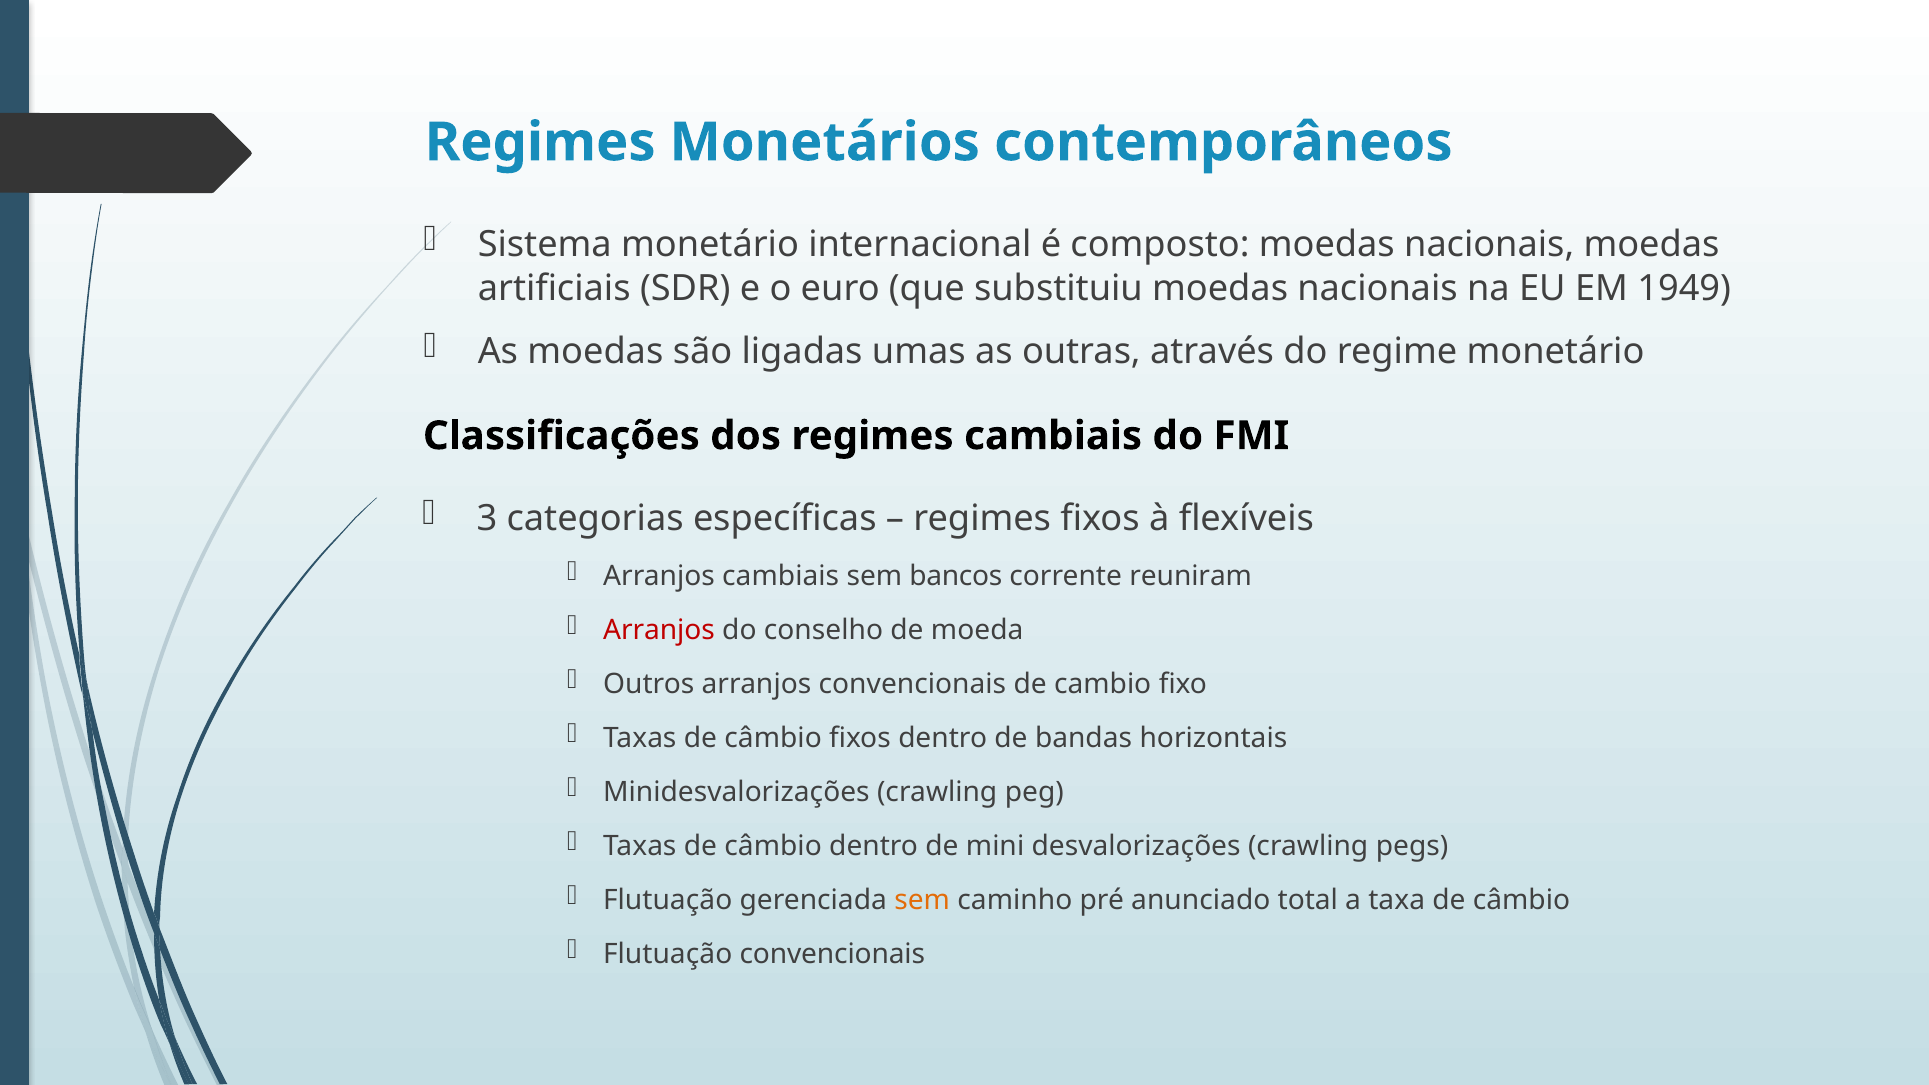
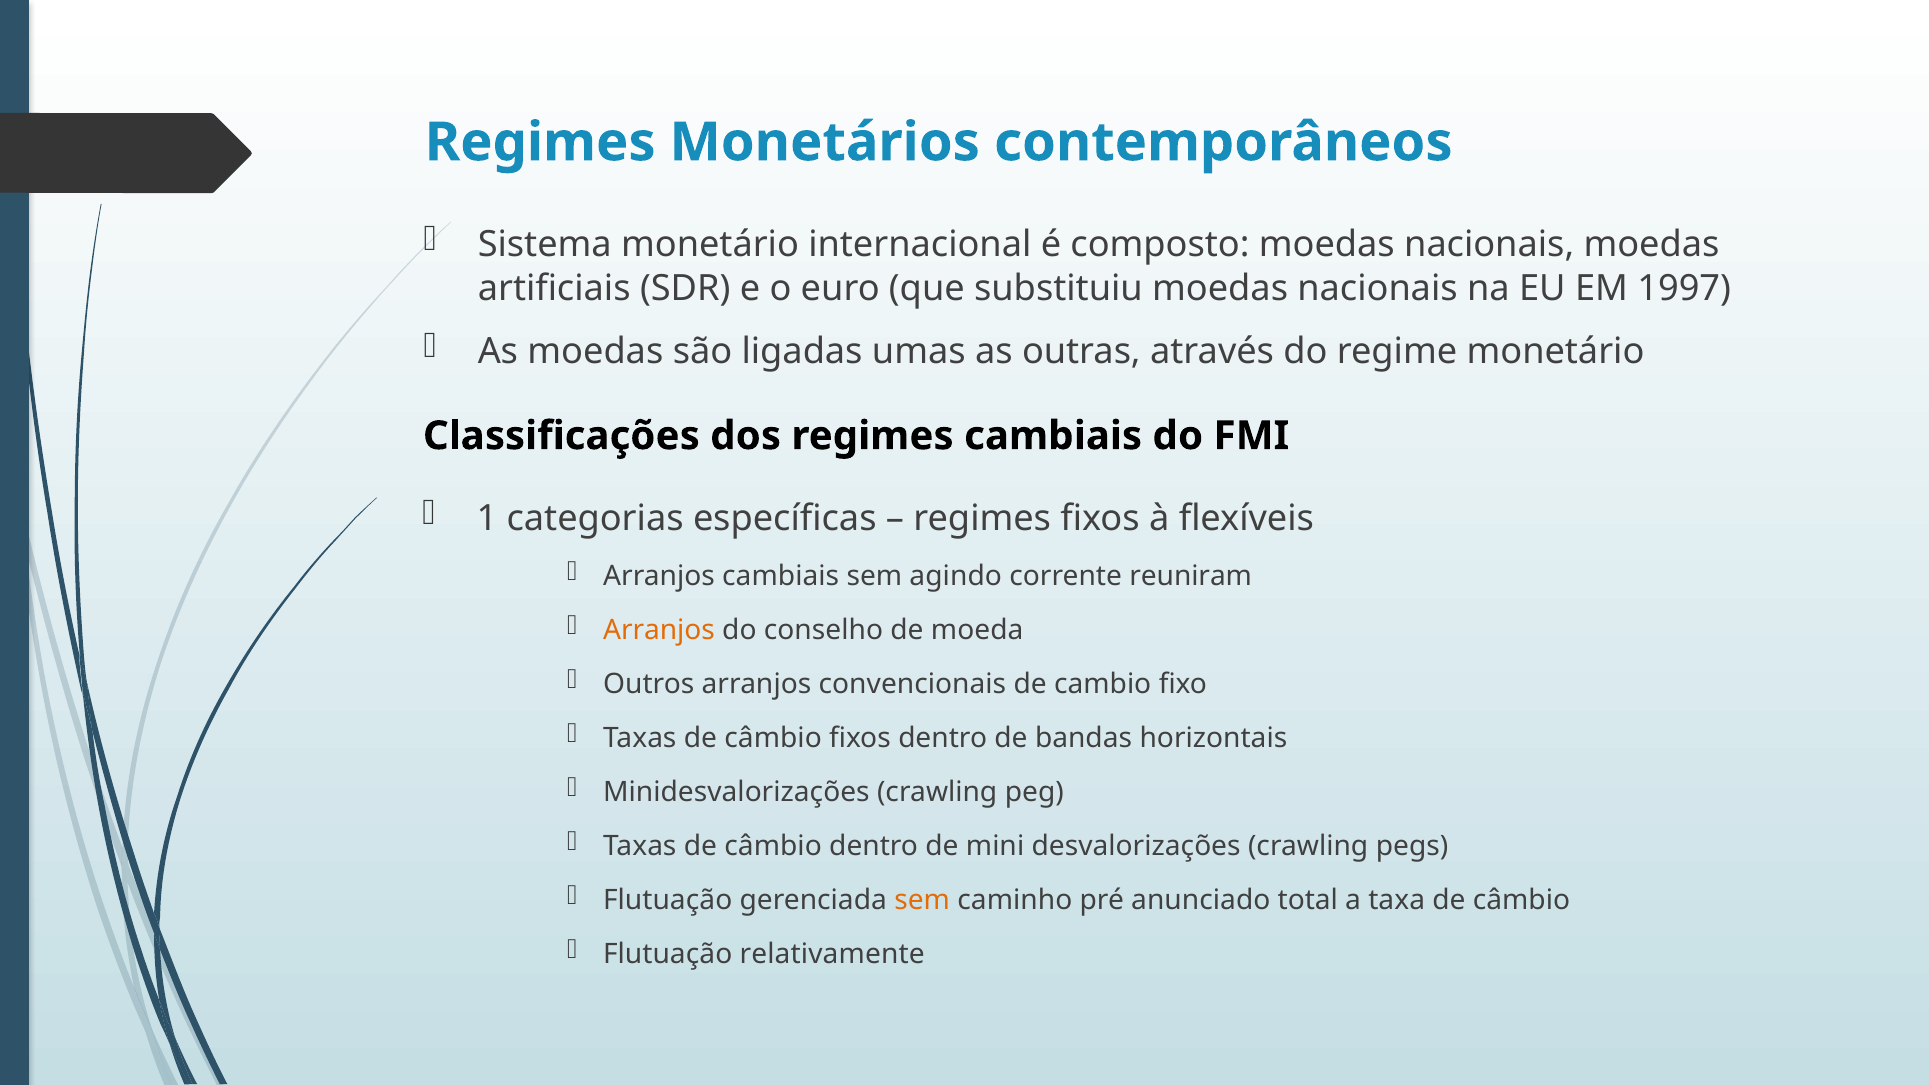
1949: 1949 -> 1997 (1684, 288)
3: 3 -> 1 (487, 518)
bancos: bancos -> agindo (956, 576)
Arranjos colour: red -> orange (659, 630)
Flutuação convencionais: convencionais -> relativamente (832, 954)
